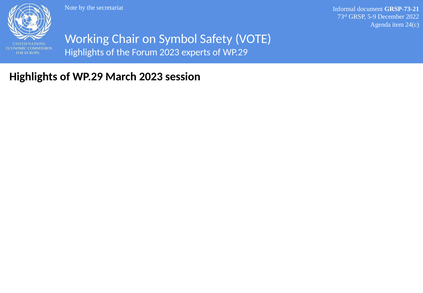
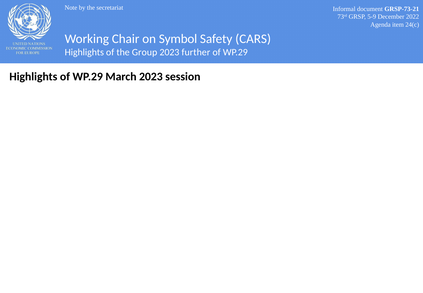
VOTE: VOTE -> CARS (253, 39)
Forum: Forum -> Group (145, 52)
experts: experts -> further (196, 52)
